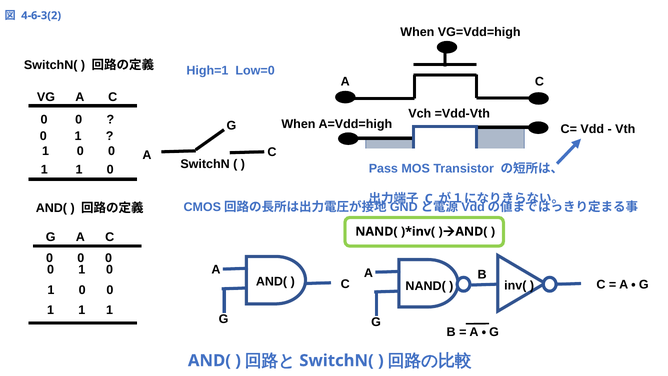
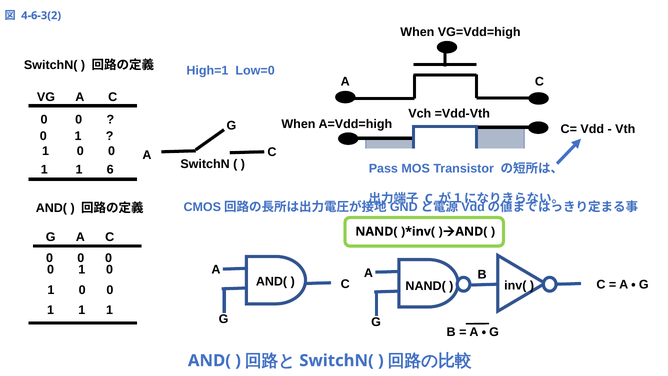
1 1 0: 0 -> 6 (110, 170)
